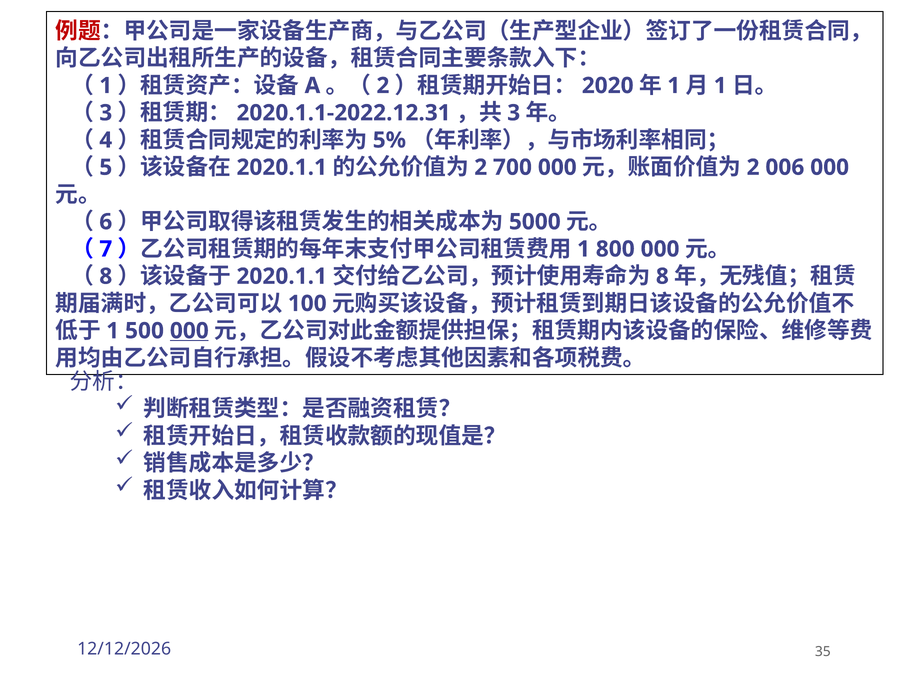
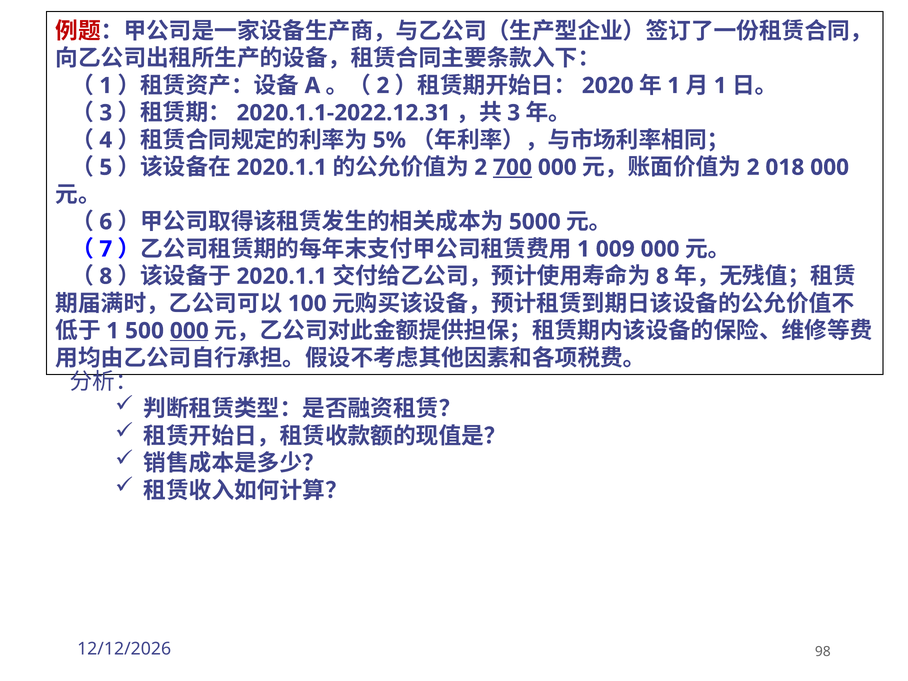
700 underline: none -> present (512, 167)
006: 006 -> 018 (785, 167)
800: 800 -> 009 (615, 249)
35: 35 -> 98 (823, 652)
